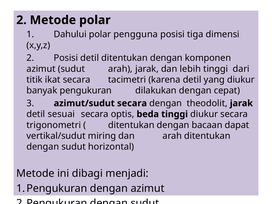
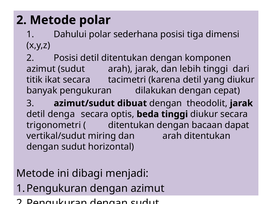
pengguna: pengguna -> sederhana (136, 34)
azimut/sudut secara: secara -> dibuat (132, 103)
sesuai: sesuai -> denga (61, 114)
